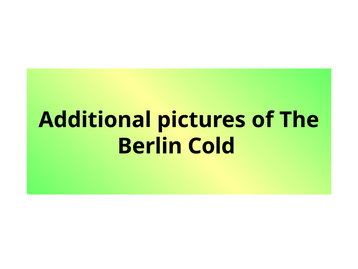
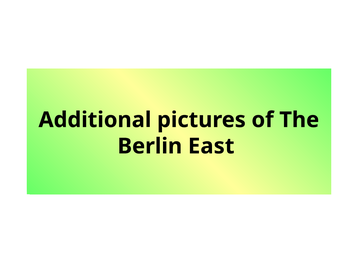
Cold: Cold -> East (211, 146)
